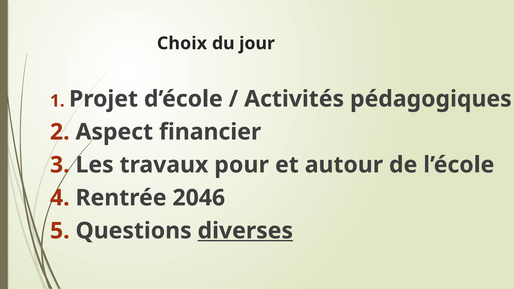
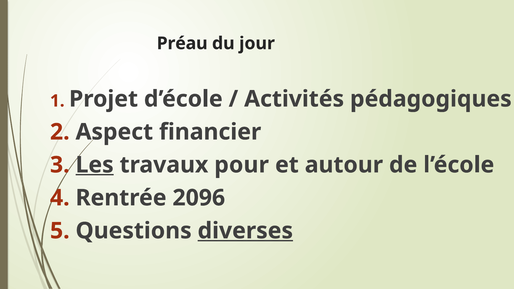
Choix: Choix -> Préau (182, 43)
Les underline: none -> present (95, 165)
2046: 2046 -> 2096 (199, 198)
